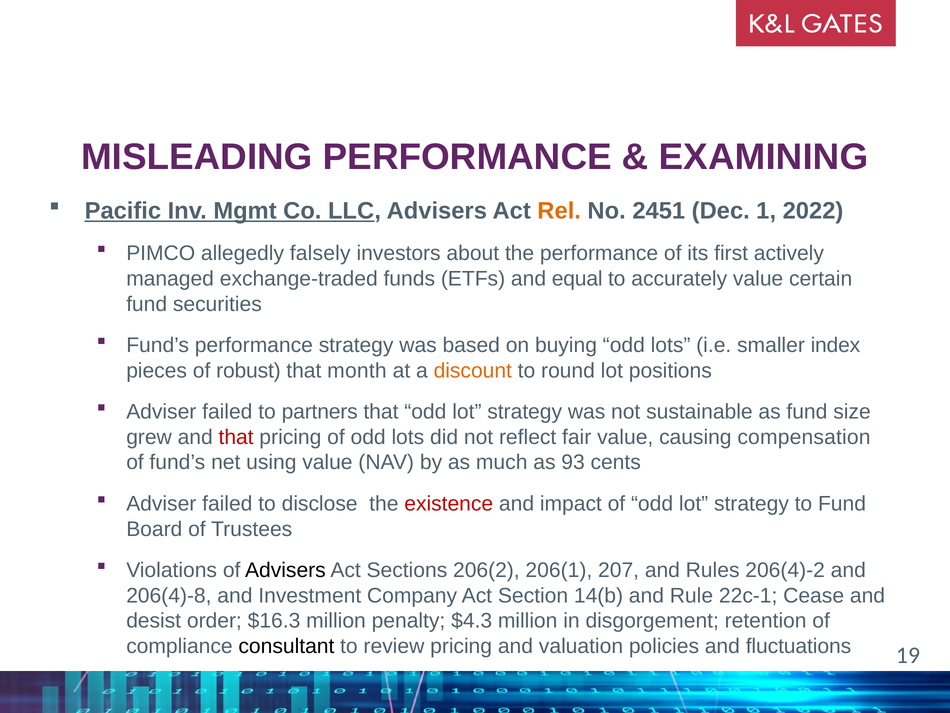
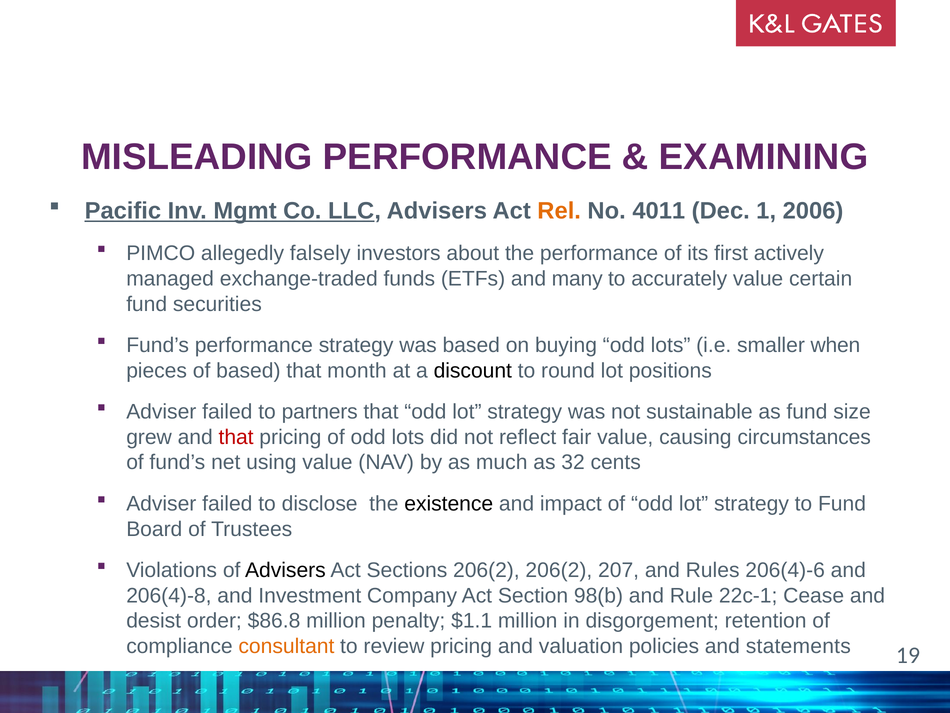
2451: 2451 -> 4011 (659, 211)
2022: 2022 -> 2006 (813, 211)
equal: equal -> many (577, 279)
index: index -> when (835, 345)
of robust: robust -> based (248, 370)
discount colour: orange -> black (473, 370)
compensation: compensation -> circumstances (804, 437)
93: 93 -> 32 (573, 462)
existence colour: red -> black (449, 503)
206(2 206(1: 206(1 -> 206(2 (559, 570)
206(4)-2: 206(4)-2 -> 206(4)-6 (785, 570)
14(b: 14(b -> 98(b (599, 595)
$16.3: $16.3 -> $86.8 (274, 621)
$4.3: $4.3 -> $1.1 (472, 621)
consultant colour: black -> orange (286, 646)
fluctuations: fluctuations -> statements (798, 646)
